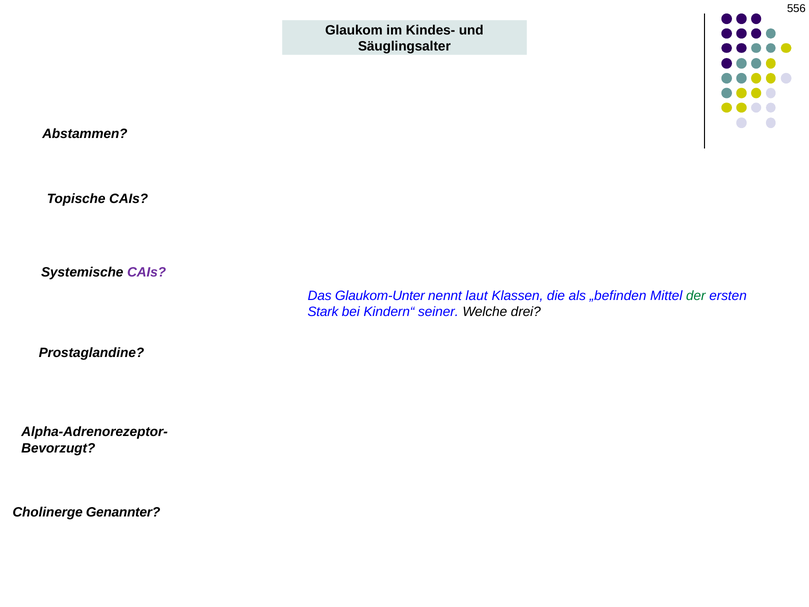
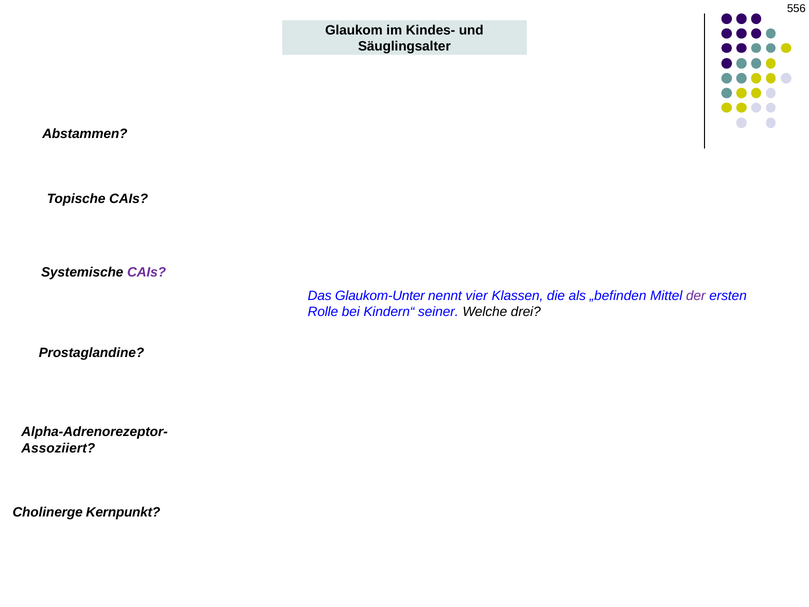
laut: laut -> vier (477, 296)
der colour: green -> purple (696, 296)
Stark: Stark -> Rolle (323, 312)
Bevorzugt: Bevorzugt -> Assoziiert (58, 448)
Genannter: Genannter -> Kernpunkt (123, 512)
